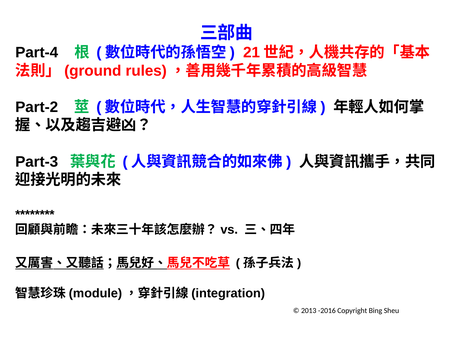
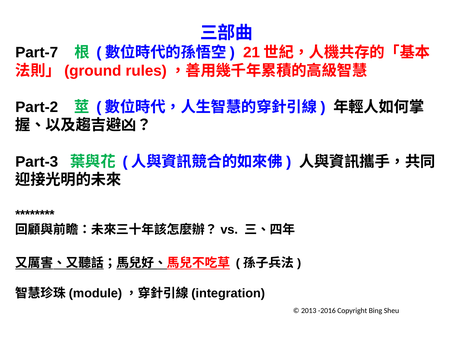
Part-4: Part-4 -> Part-7 (37, 52)
